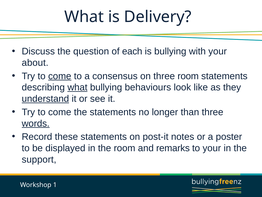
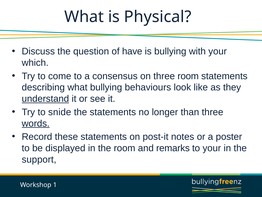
Delivery: Delivery -> Physical (158, 17)
each: each -> have (132, 51)
about: about -> which (35, 63)
come underline: present -> none (60, 76)
what underline: present -> none (77, 87)
come: come -> snide (60, 112)
